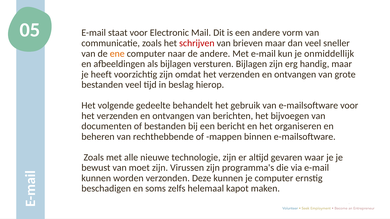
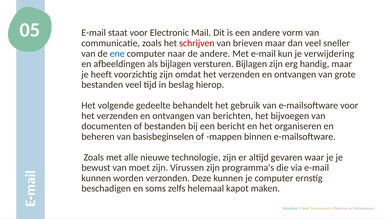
ene colour: orange -> blue (117, 54)
onmiddellijk: onmiddellijk -> verwijdering (329, 54)
rechthebbende: rechthebbende -> basisbeginselen (163, 137)
